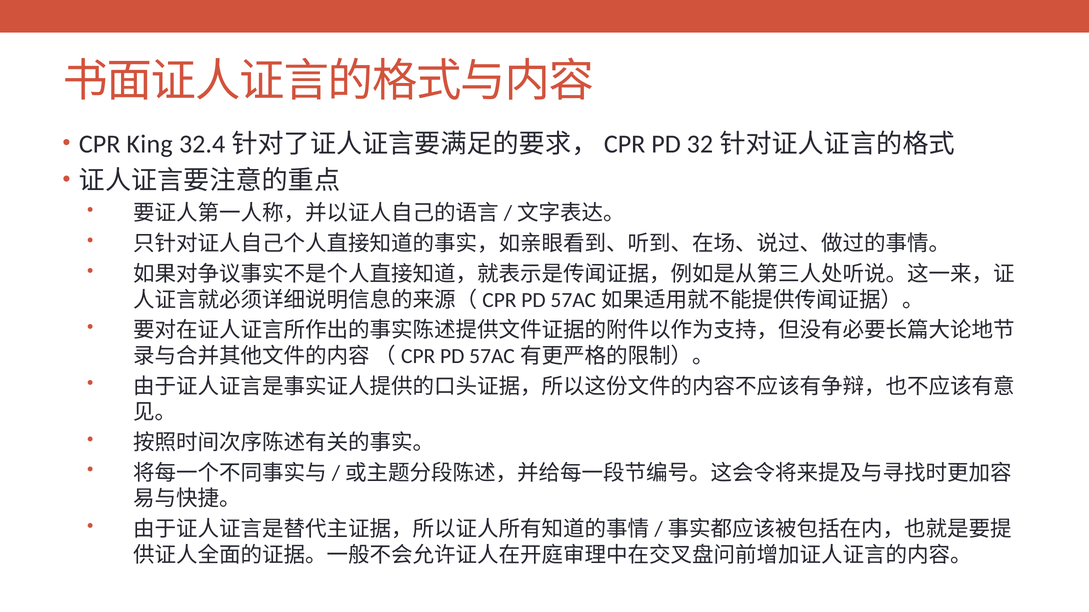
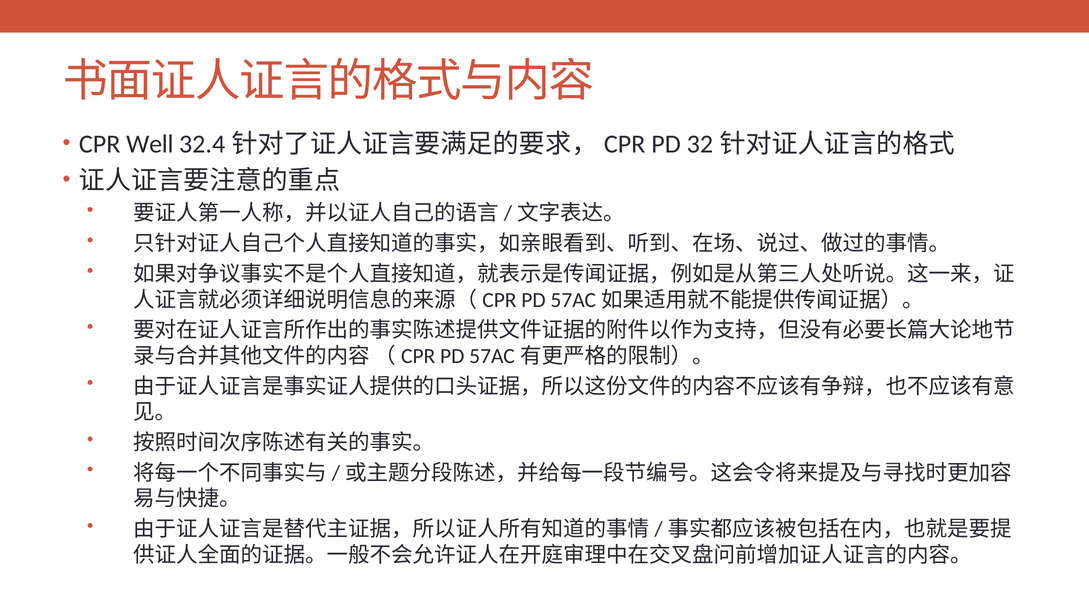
King: King -> Well (150, 144)
